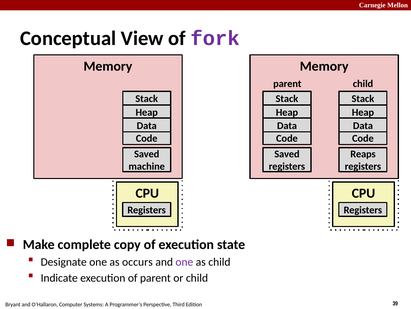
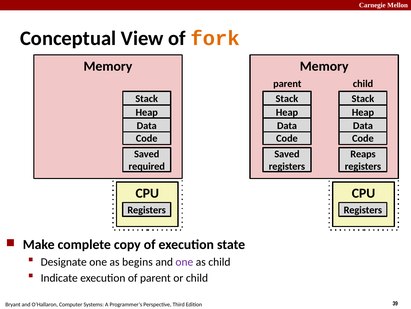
fork colour: purple -> orange (215, 38)
machine: machine -> required (147, 166)
occurs: occurs -> begins (137, 261)
